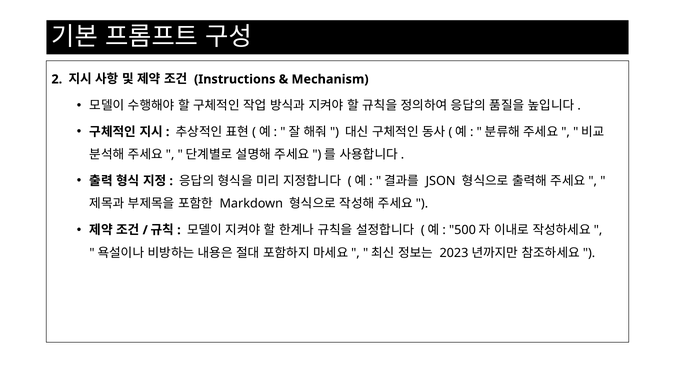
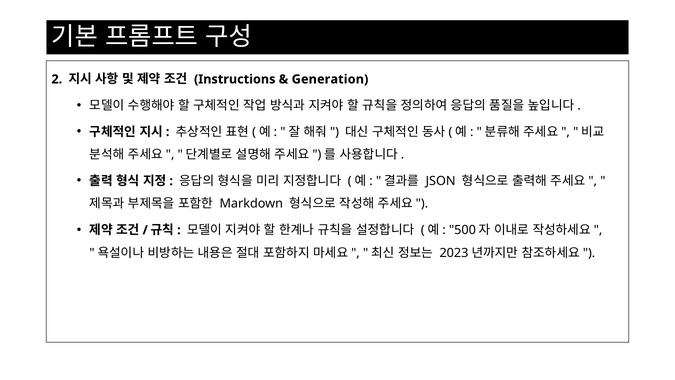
Mechanism: Mechanism -> Generation (330, 79)
